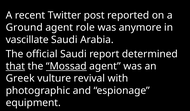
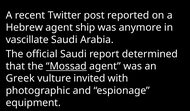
Ground: Ground -> Hebrew (24, 28)
role: role -> ship (85, 28)
that underline: present -> none (15, 66)
revival: revival -> invited (89, 79)
